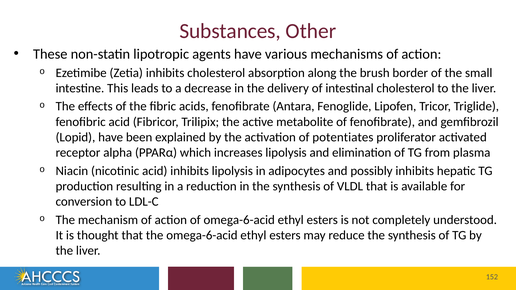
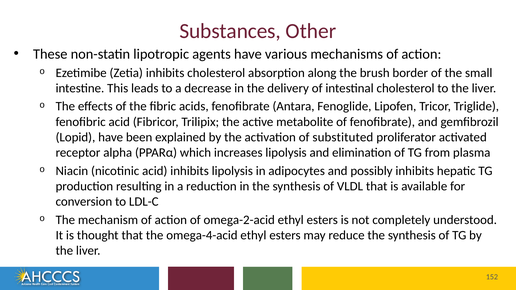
potentiates: potentiates -> substituted (343, 137)
of omega-6-acid: omega-6-acid -> omega-2-acid (239, 220)
the omega-6-acid: omega-6-acid -> omega-4-acid (202, 235)
